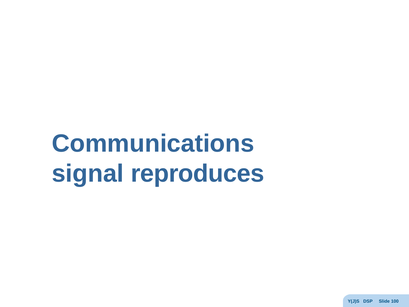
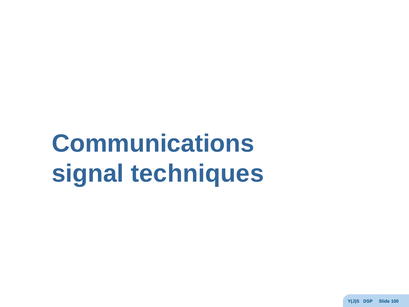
reproduces: reproduces -> techniques (197, 173)
